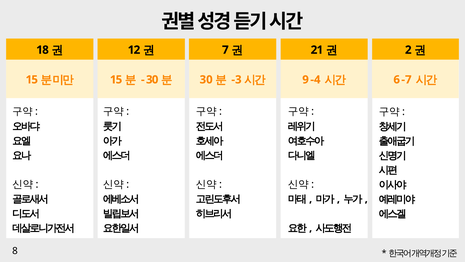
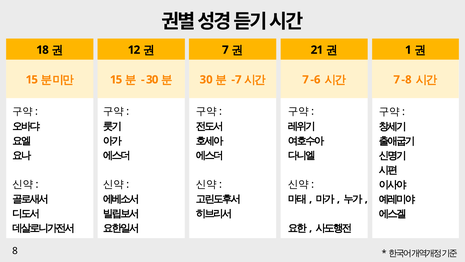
2: 2 -> 1 (408, 50)
3: 3 -> 7 (238, 80)
9: 9 -> 7 (306, 80)
4: 4 -> 6 (317, 80)
6: 6 -> 7 (397, 80)
7: 7 -> 8 (408, 80)
